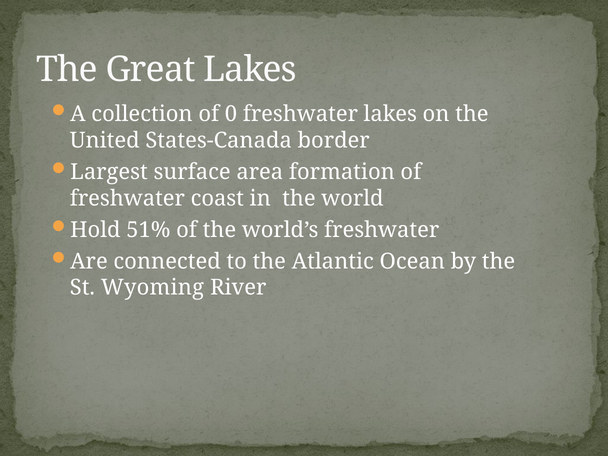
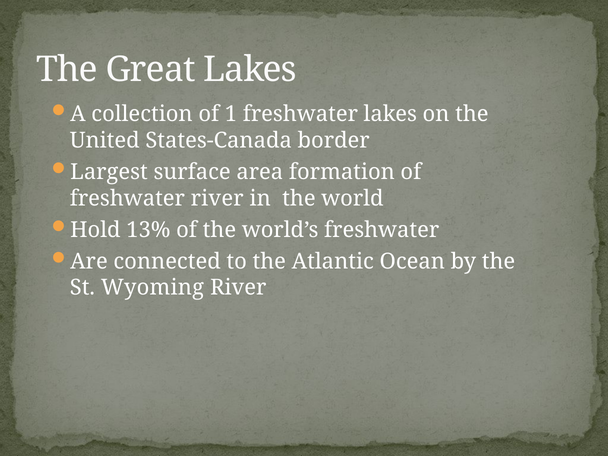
0: 0 -> 1 (231, 114)
freshwater coast: coast -> river (217, 198)
51%: 51% -> 13% (148, 230)
